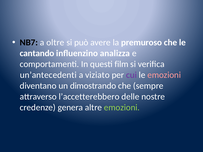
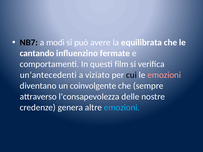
oltre: oltre -> modi (55, 43)
premuroso: premuroso -> equilibrata (142, 43)
analizza: analizza -> fermate (115, 53)
cui colour: purple -> black (131, 75)
dimostrando: dimostrando -> coinvolgente (93, 86)
l’accetterebbero: l’accetterebbero -> l’consapevolezza (89, 97)
emozioni colour: light green -> light blue (122, 108)
